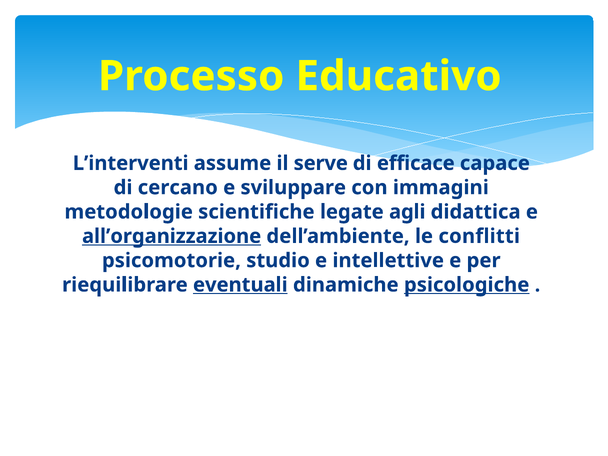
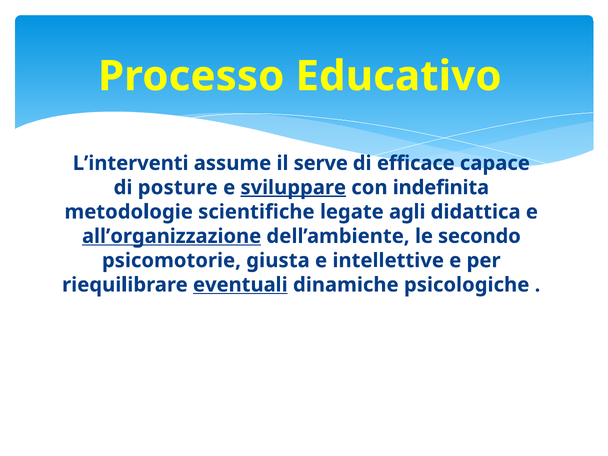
cercano: cercano -> posture (178, 188)
sviluppare underline: none -> present (293, 188)
immagini: immagini -> indefinita (441, 188)
conflitti: conflitti -> secondo (479, 236)
studio: studio -> giusta (278, 261)
psicologiche underline: present -> none (467, 285)
